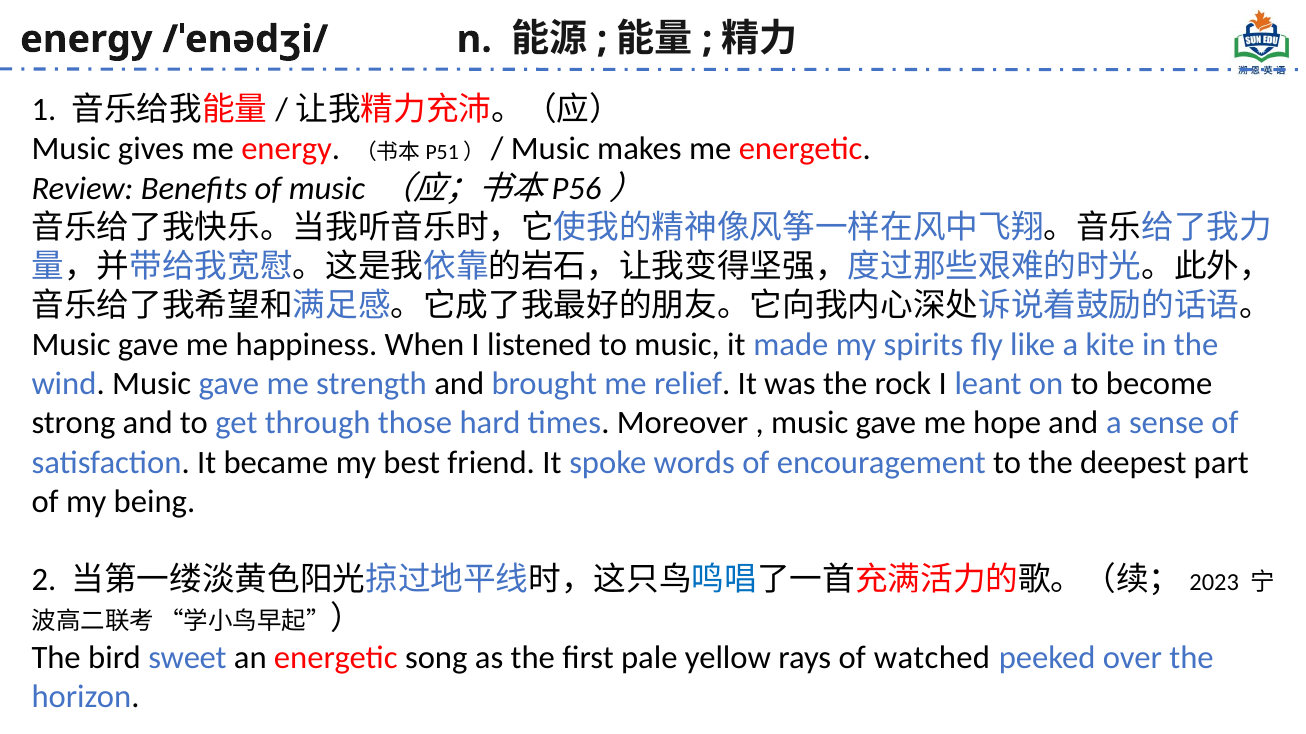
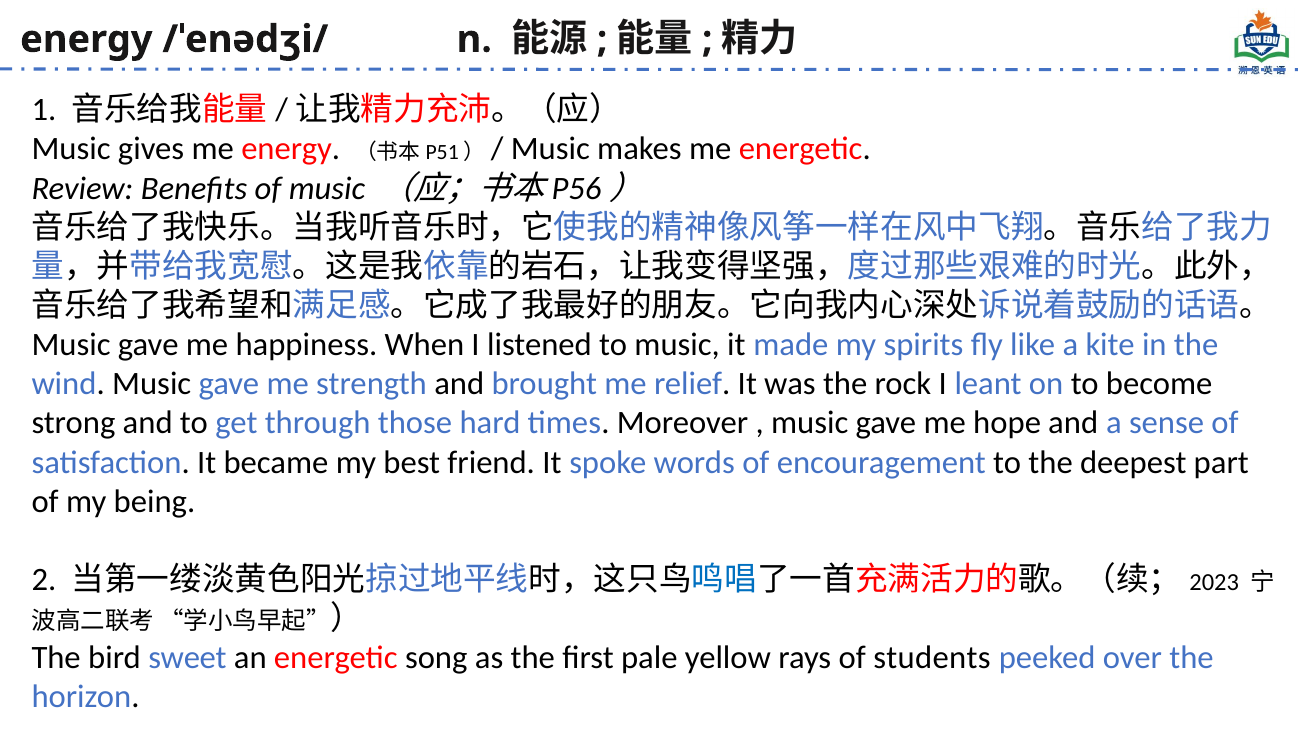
watched: watched -> students (932, 659)
